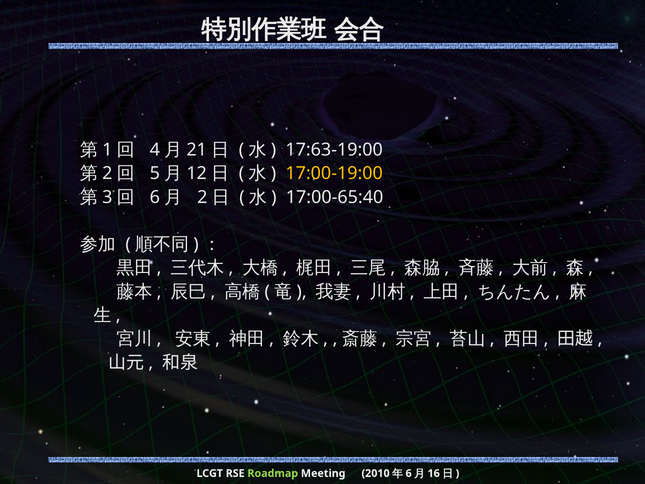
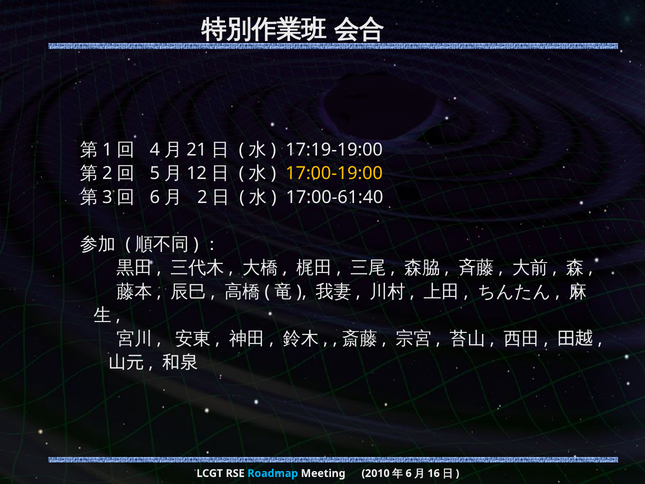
17:63-19:00: 17:63-19:00 -> 17:19-19:00 (334, 150)
17:00-65:40: 17:00-65:40 -> 17:00-61:40 (335, 197)
Roadmap colour: light green -> light blue (273, 473)
